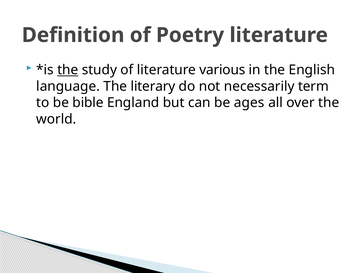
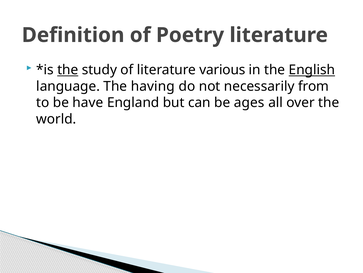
English underline: none -> present (312, 70)
literary: literary -> having (153, 86)
term: term -> from (313, 86)
bible: bible -> have (88, 102)
